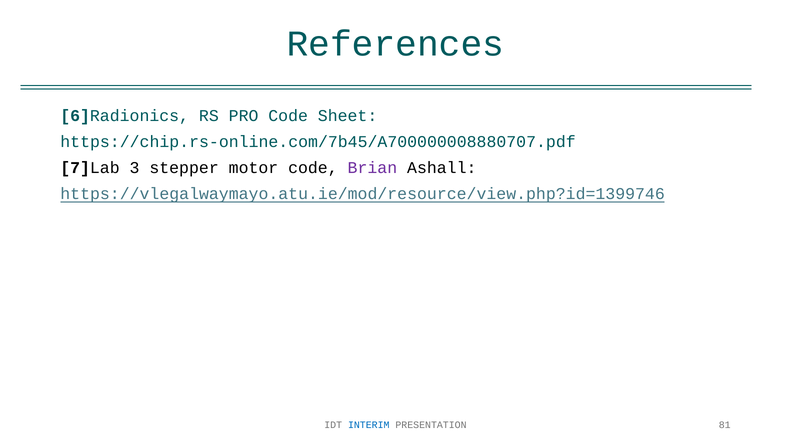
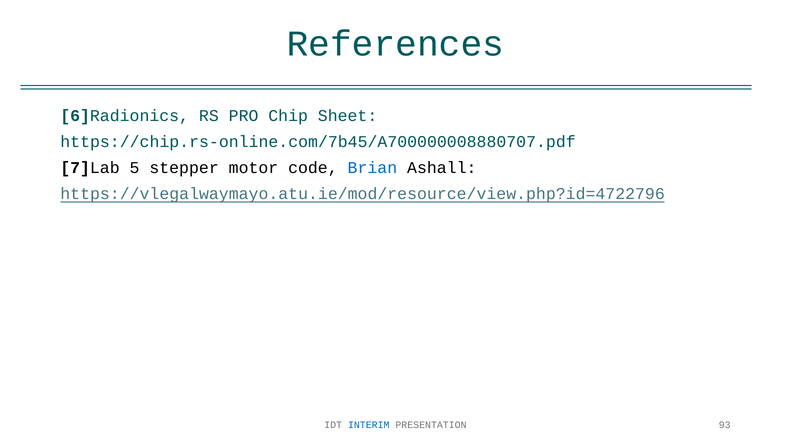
PRO Code: Code -> Chip (288, 116)
3: 3 -> 5 (134, 168)
Brian colour: purple -> blue (372, 168)
https://vlegalwaymayo.atu.ie/mod/resource/view.php?id=1399746: https://vlegalwaymayo.atu.ie/mod/resource/view.php?id=1399746 -> https://vlegalwaymayo.atu.ie/mod/resource/view.php?id=4722796 (363, 194)
81: 81 -> 93 (725, 425)
